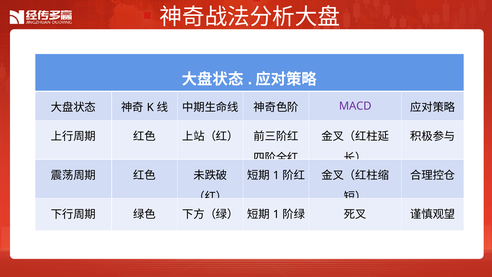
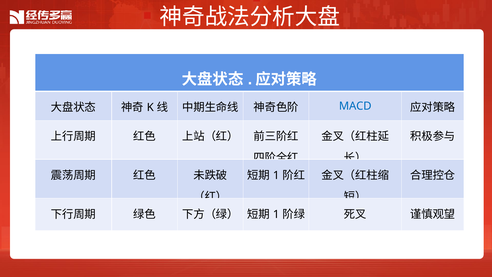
MACD colour: purple -> blue (355, 106)
